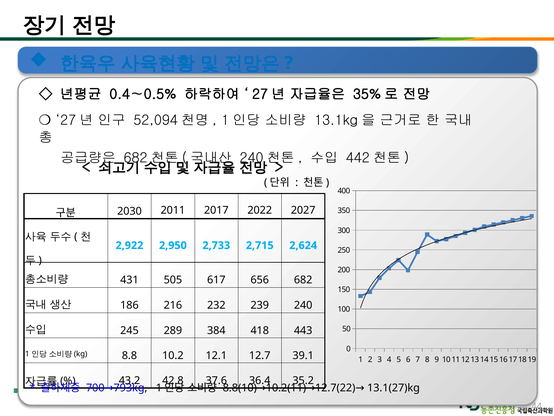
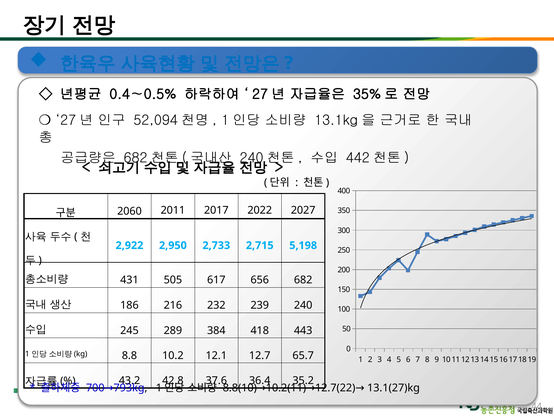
2030: 2030 -> 2060 (129, 211)
2,624: 2,624 -> 5,198 (303, 245)
39.1: 39.1 -> 65.7 (303, 355)
